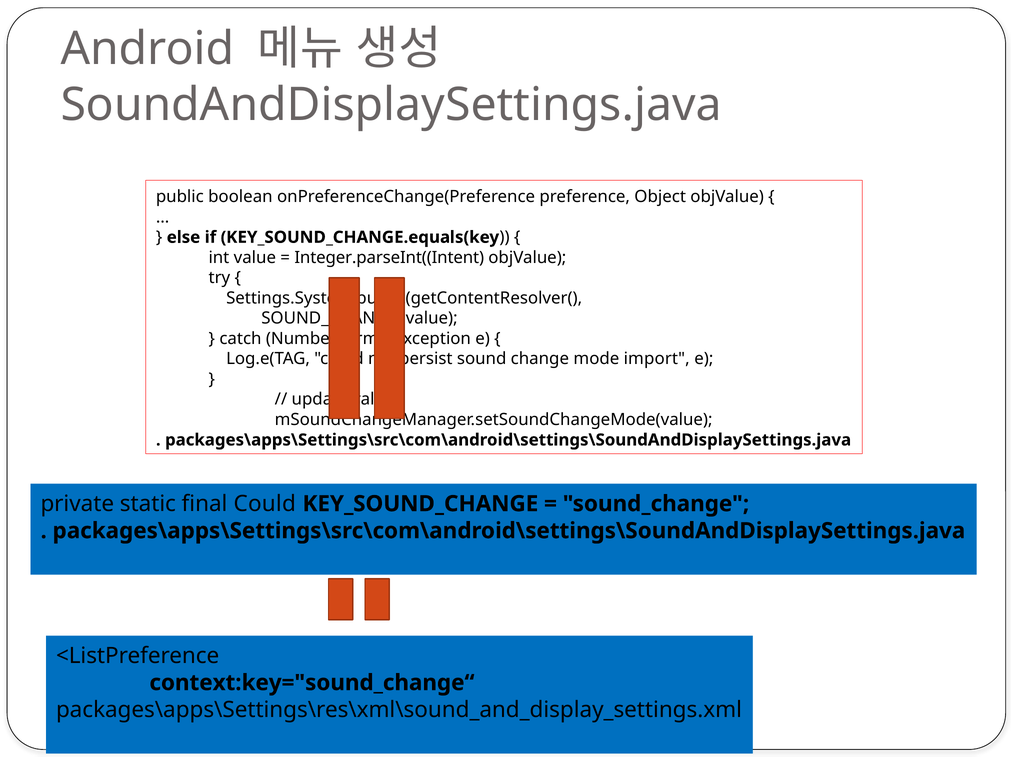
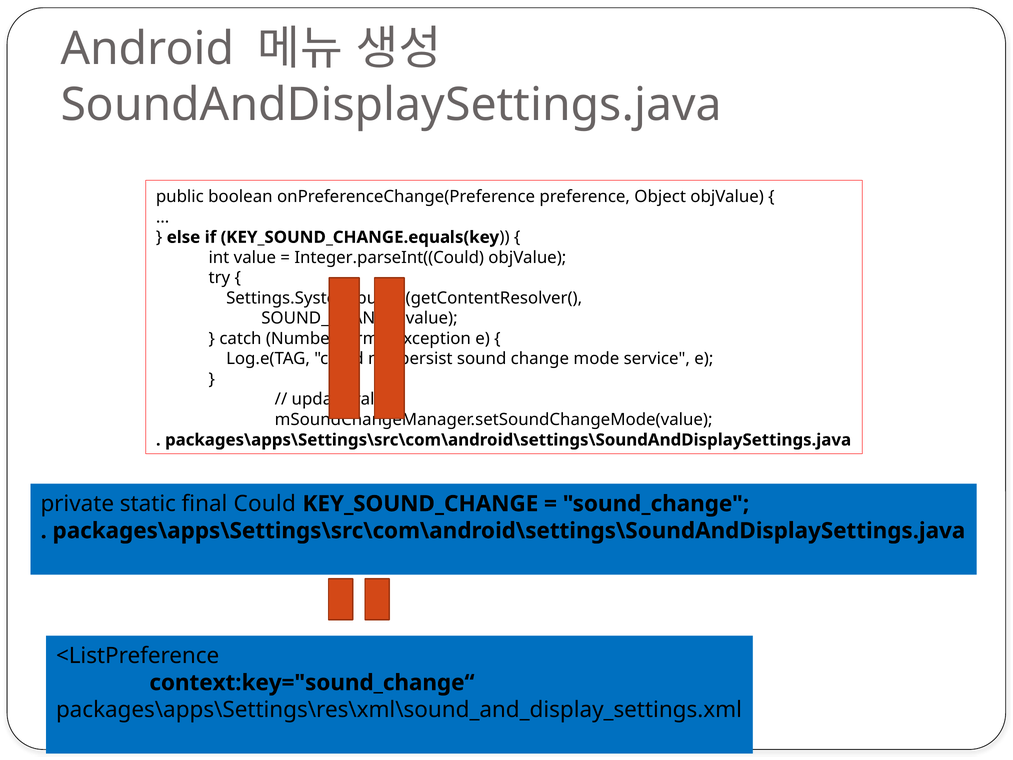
Integer.parseInt((Intent: Integer.parseInt((Intent -> Integer.parseInt((Could (389, 257)
import: import -> service (657, 359)
